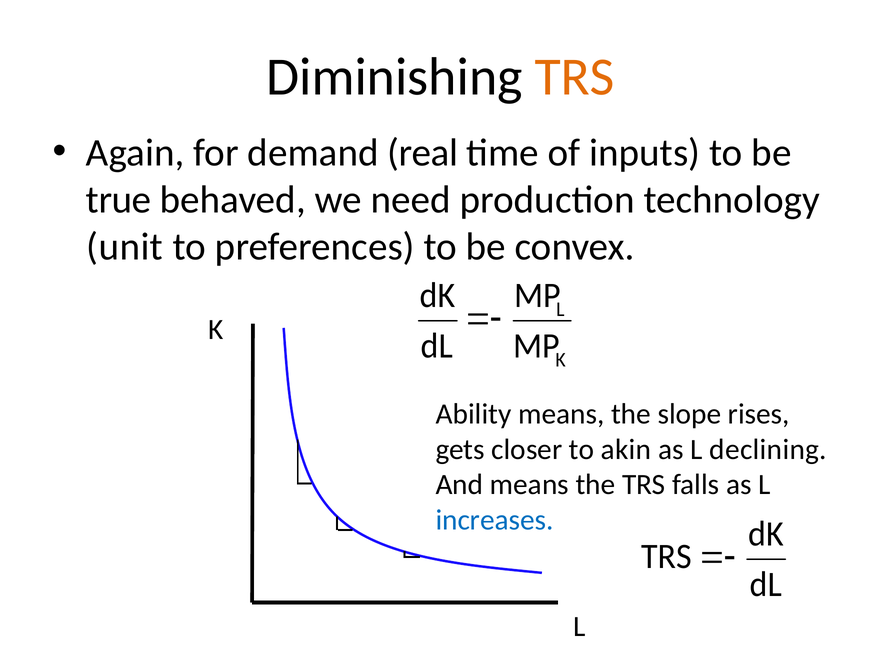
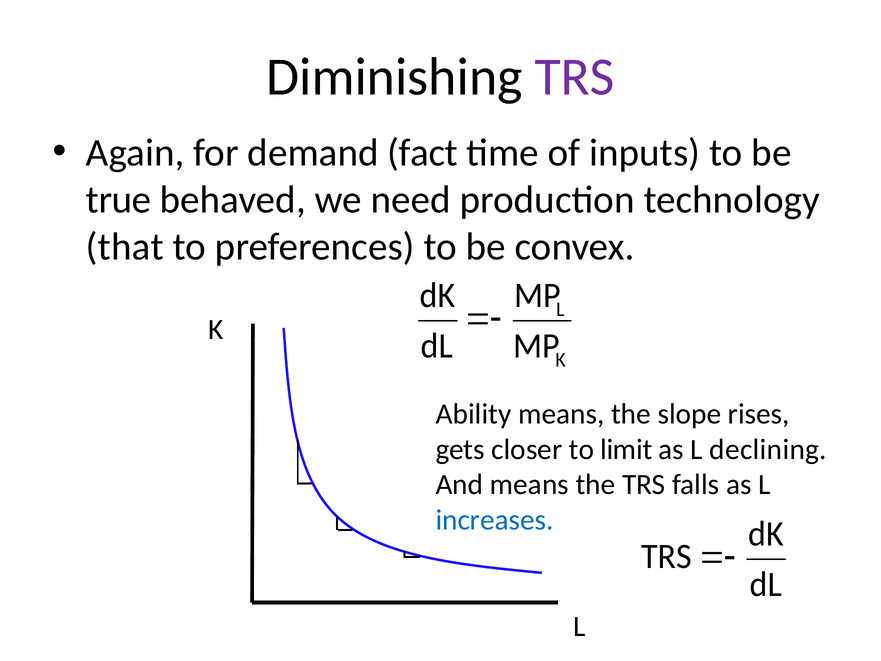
TRS colour: orange -> purple (575, 77)
real: real -> fact (423, 153)
unit: unit -> that (125, 247)
akin: akin -> limit (626, 449)
